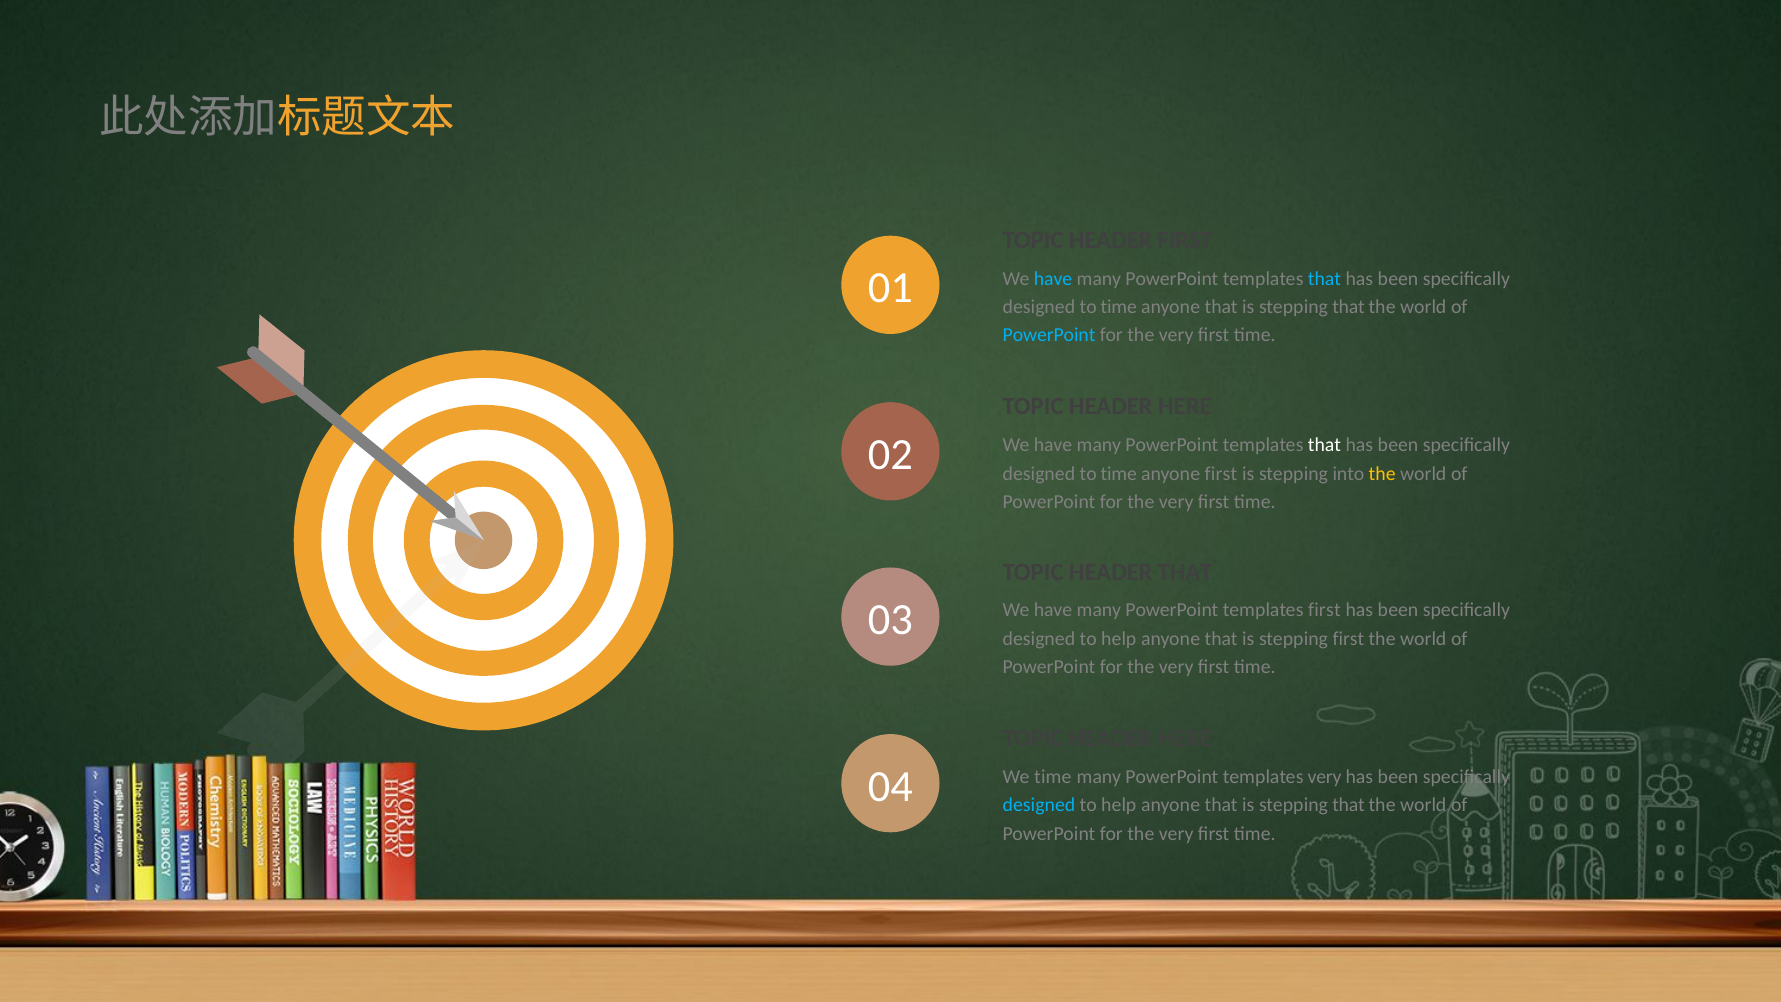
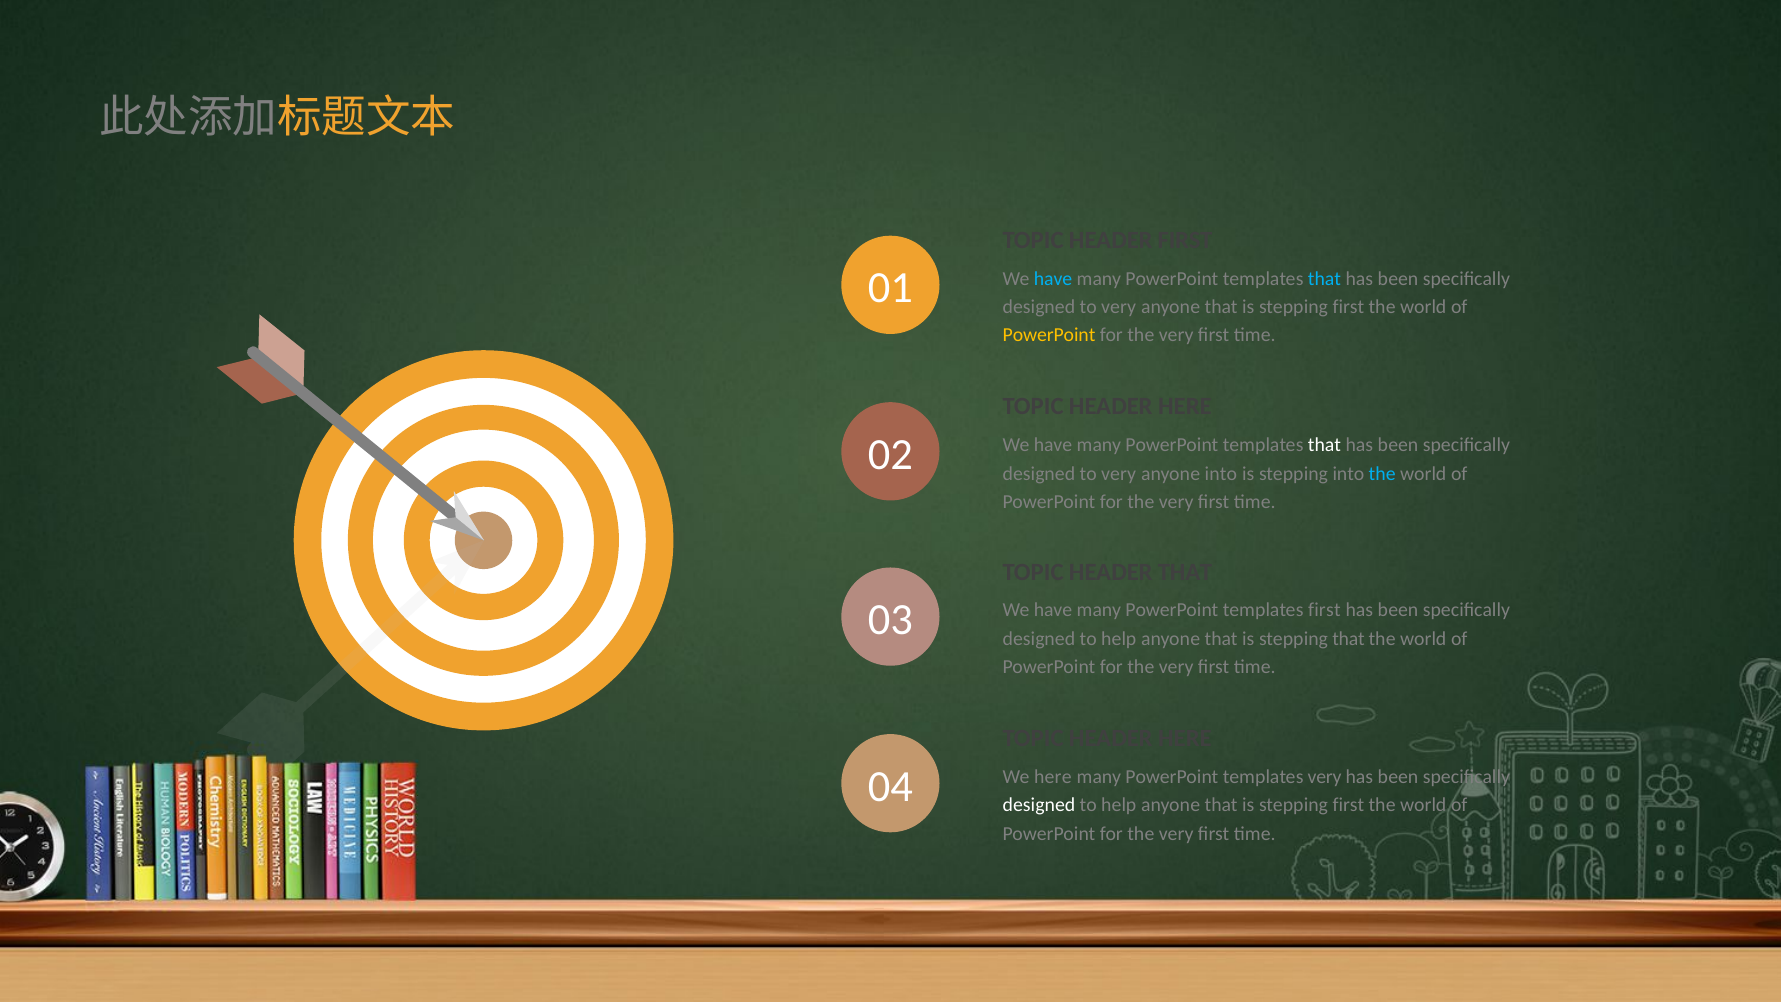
time: time -> very (1119, 307)
that: that -> first (1348, 307)
PowerPoint colour: light blue -> yellow (1049, 335)
time: time -> very (1119, 474)
anyone first: first -> into (1221, 474)
the colour: yellow -> light blue (1382, 474)
stepping first: first -> that (1349, 639)
We time: time -> here (1053, 777)
designed colour: light blue -> white (1039, 805)
that: that -> first (1348, 805)
